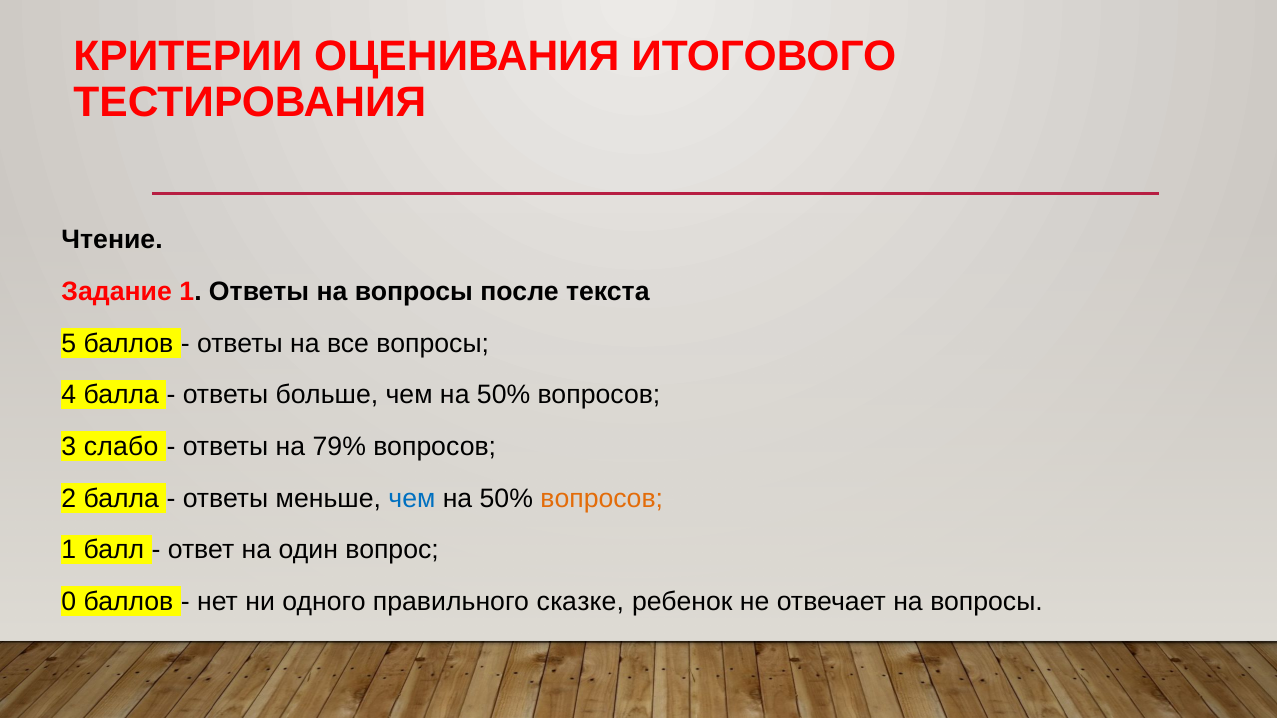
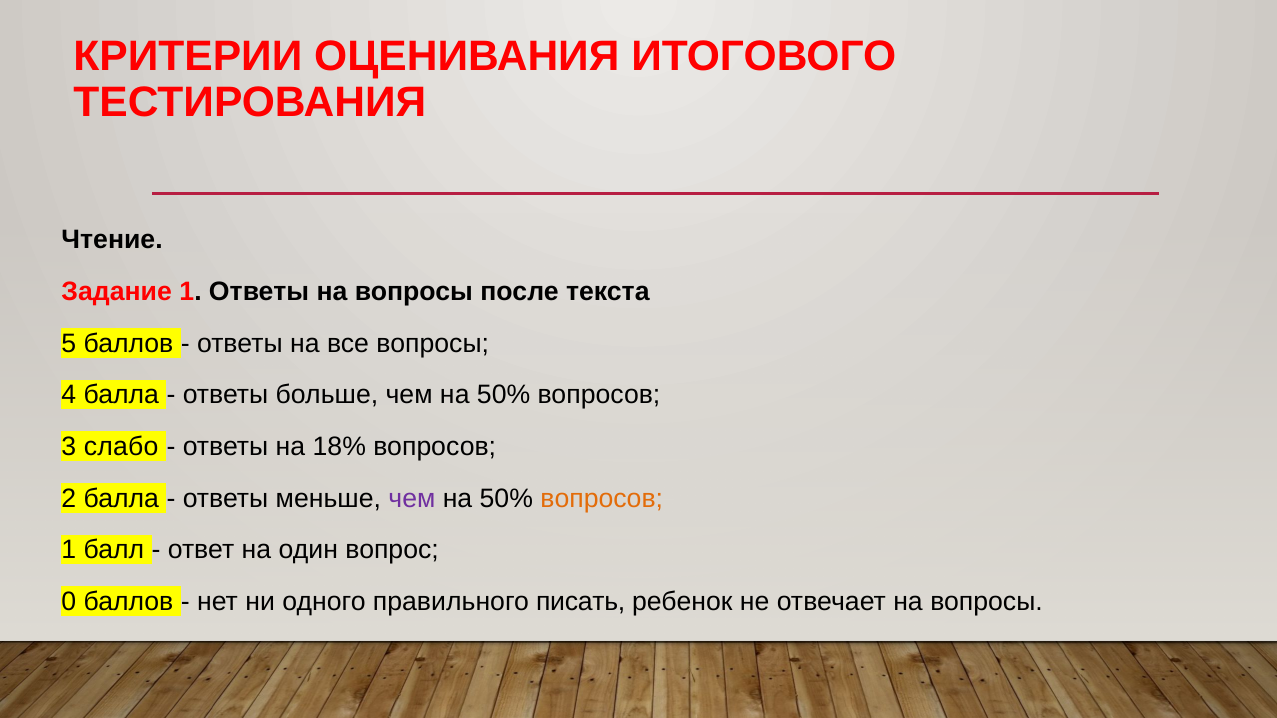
79%: 79% -> 18% (339, 447)
чем colour: blue -> purple (412, 498)
сказке: сказке -> писать (581, 602)
